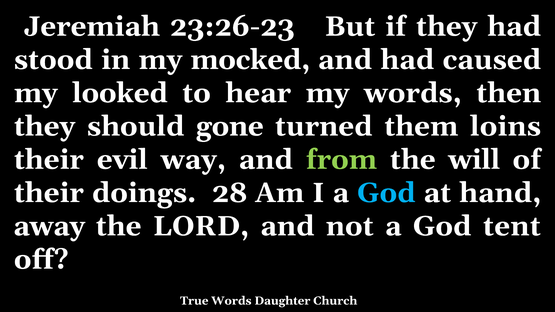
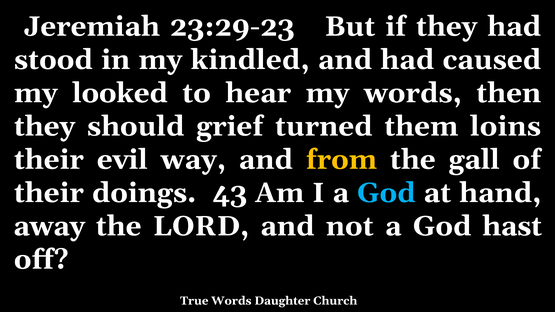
23:26-23: 23:26-23 -> 23:29-23 (232, 27)
mocked: mocked -> kindled (250, 60)
gone: gone -> grief (230, 126)
from colour: light green -> yellow (341, 160)
will: will -> gall (474, 160)
28: 28 -> 43 (230, 193)
tent: tent -> hast (512, 226)
